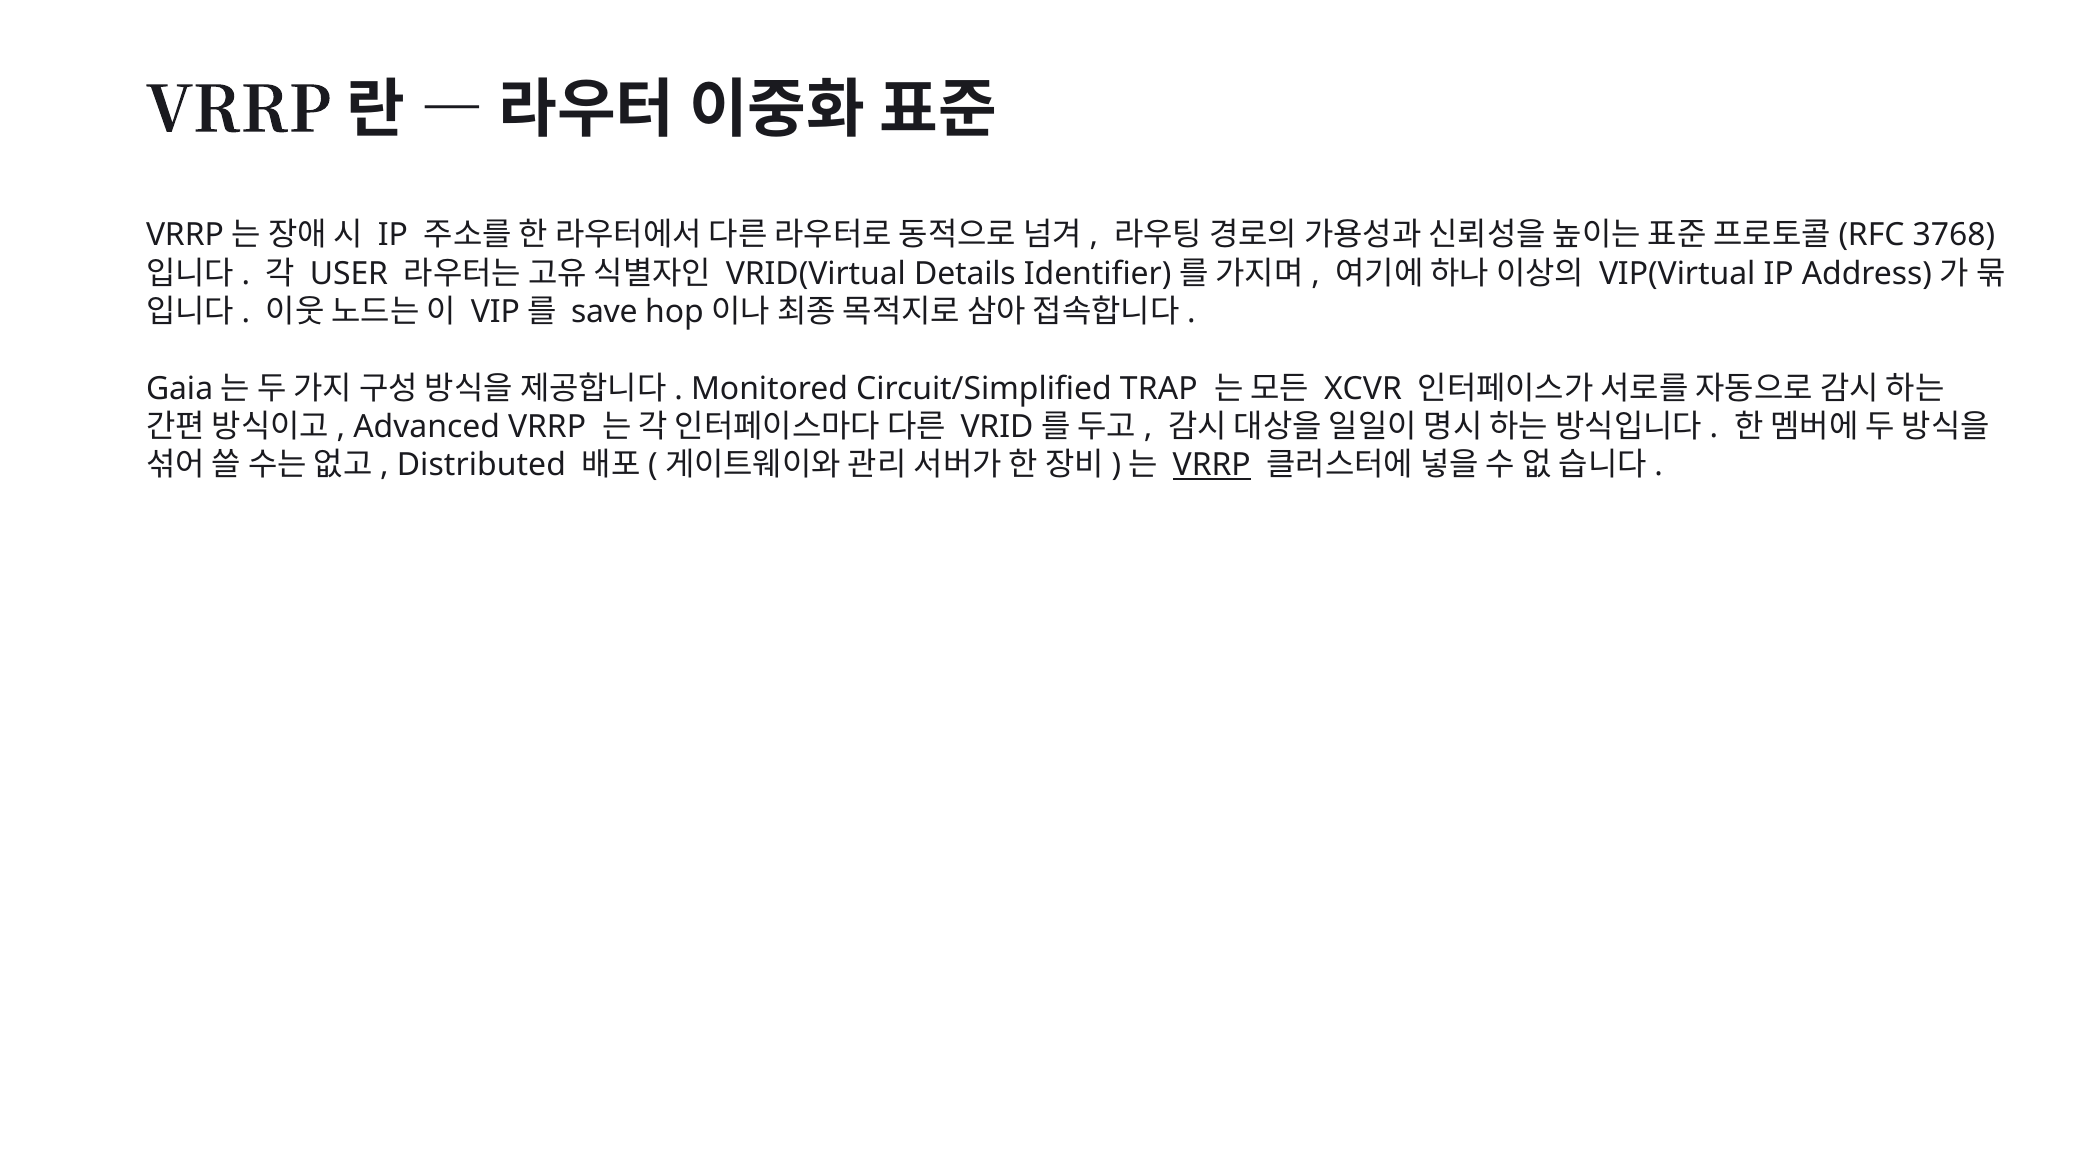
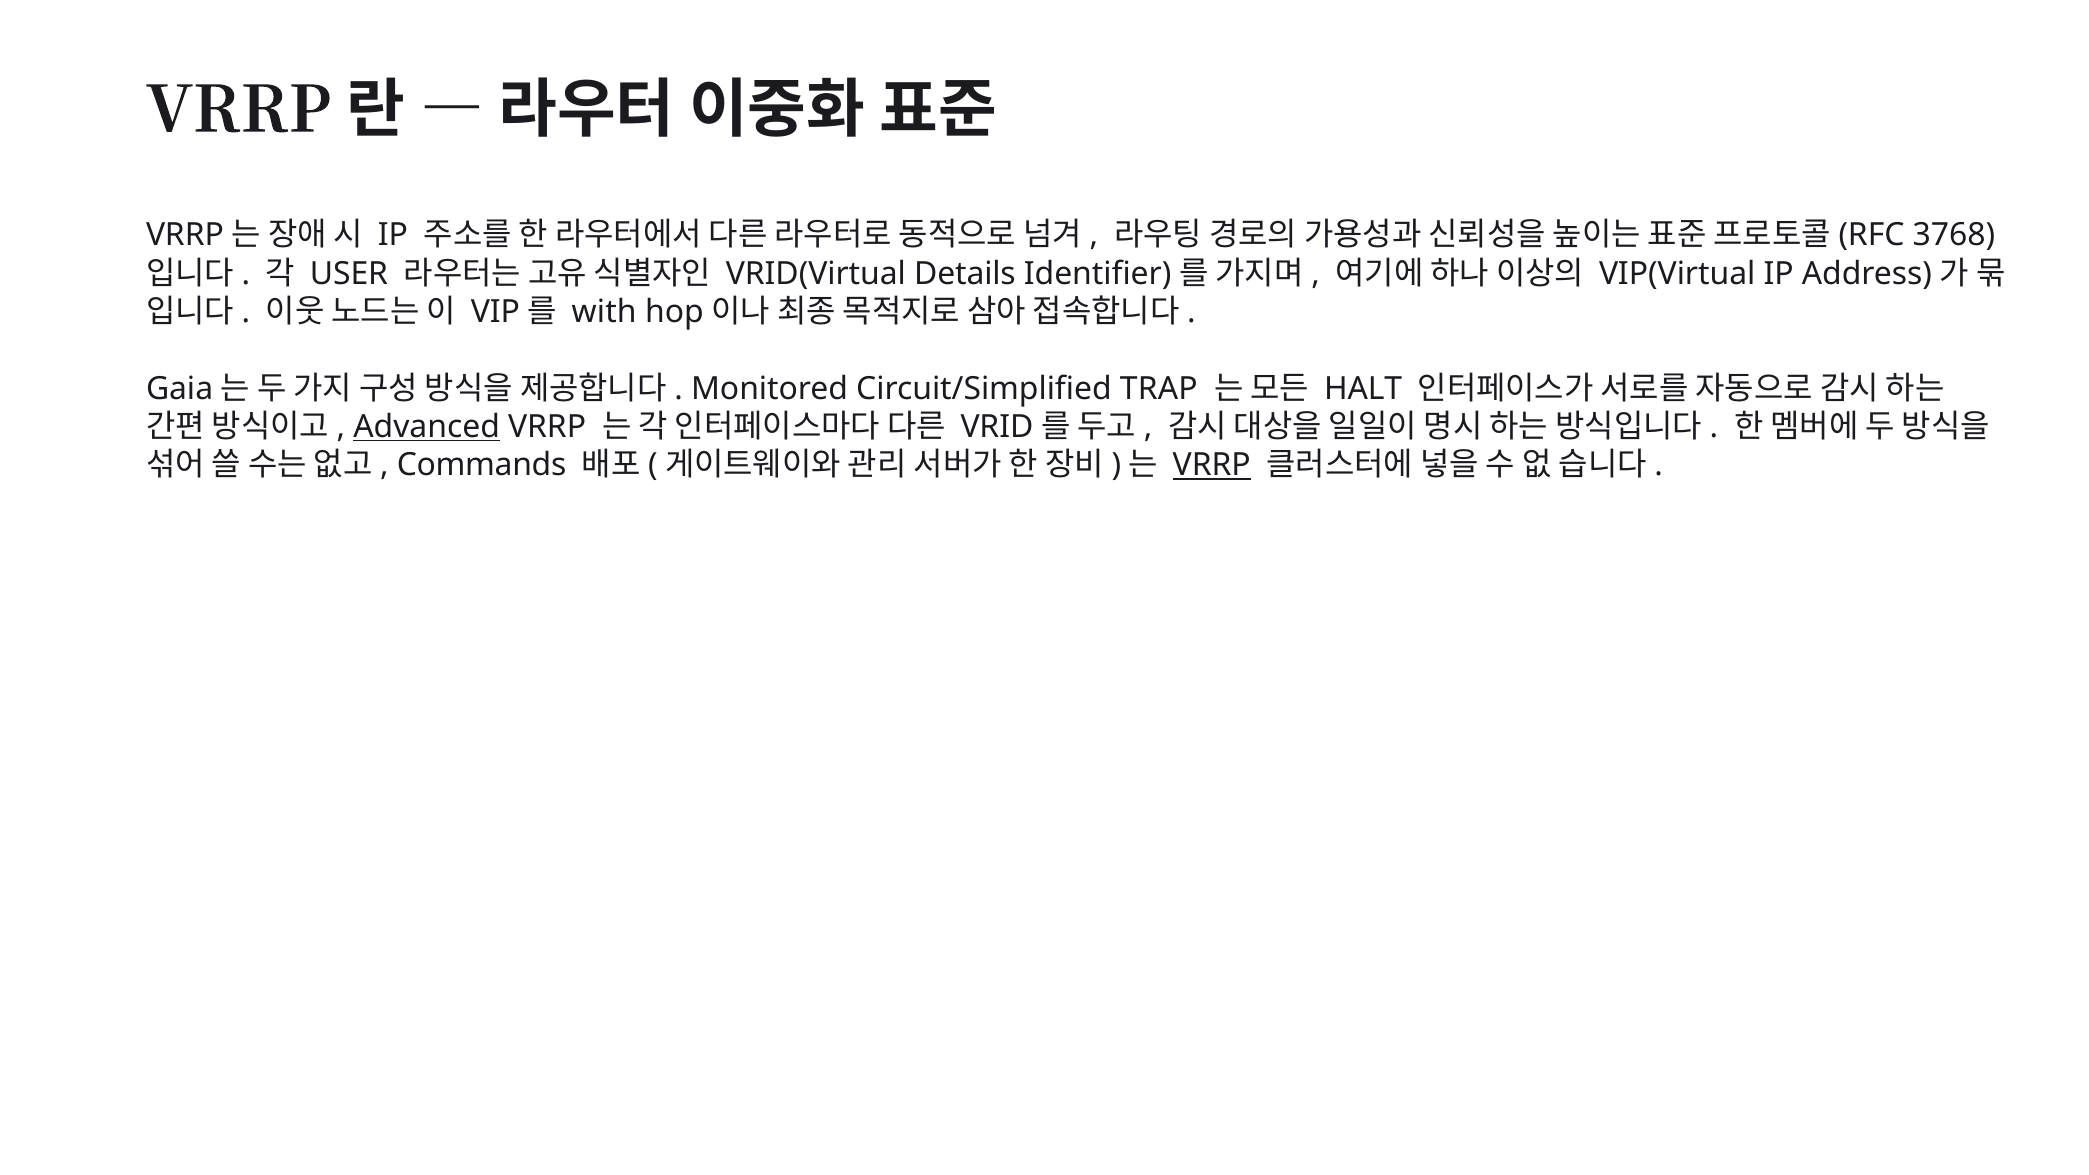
save: save -> with (604, 312)
XCVR: XCVR -> HALT (1363, 389)
Advanced underline: none -> present (427, 427)
Distributed: Distributed -> Commands (482, 465)
